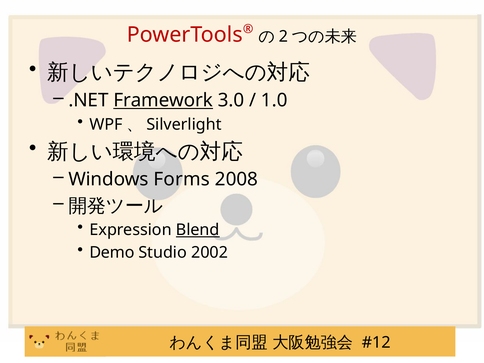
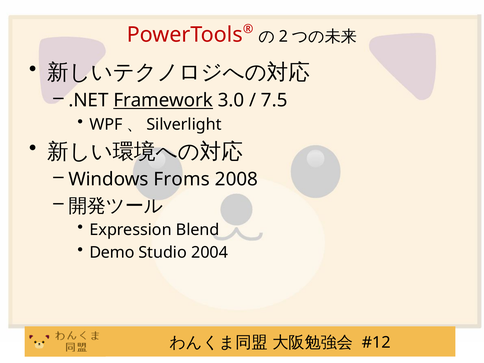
1.0: 1.0 -> 7.5 (274, 100)
Forms: Forms -> Froms (182, 179)
Blend underline: present -> none (198, 230)
2002: 2002 -> 2004 (210, 252)
